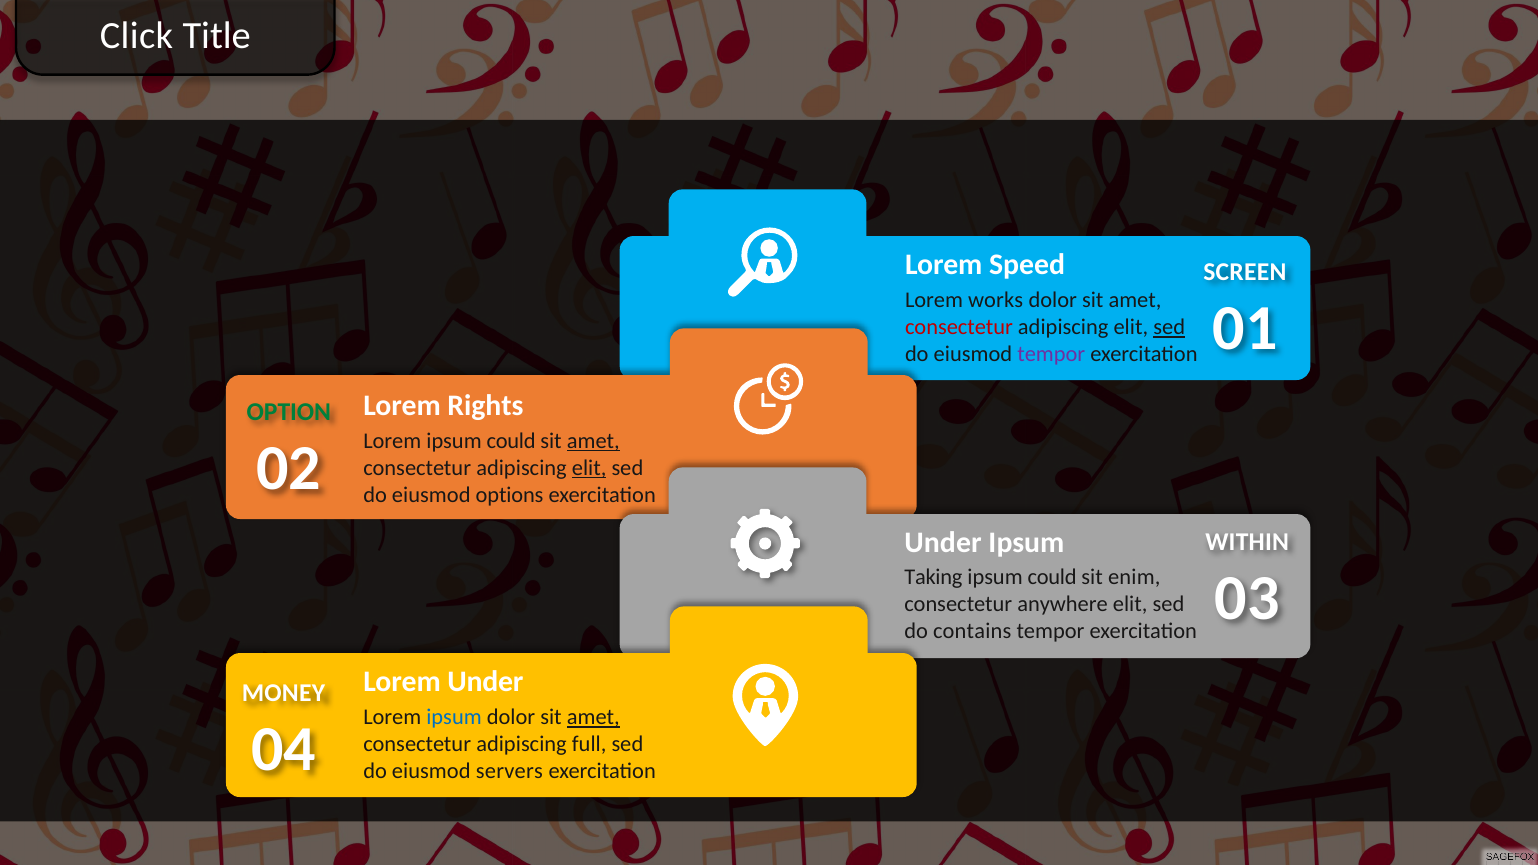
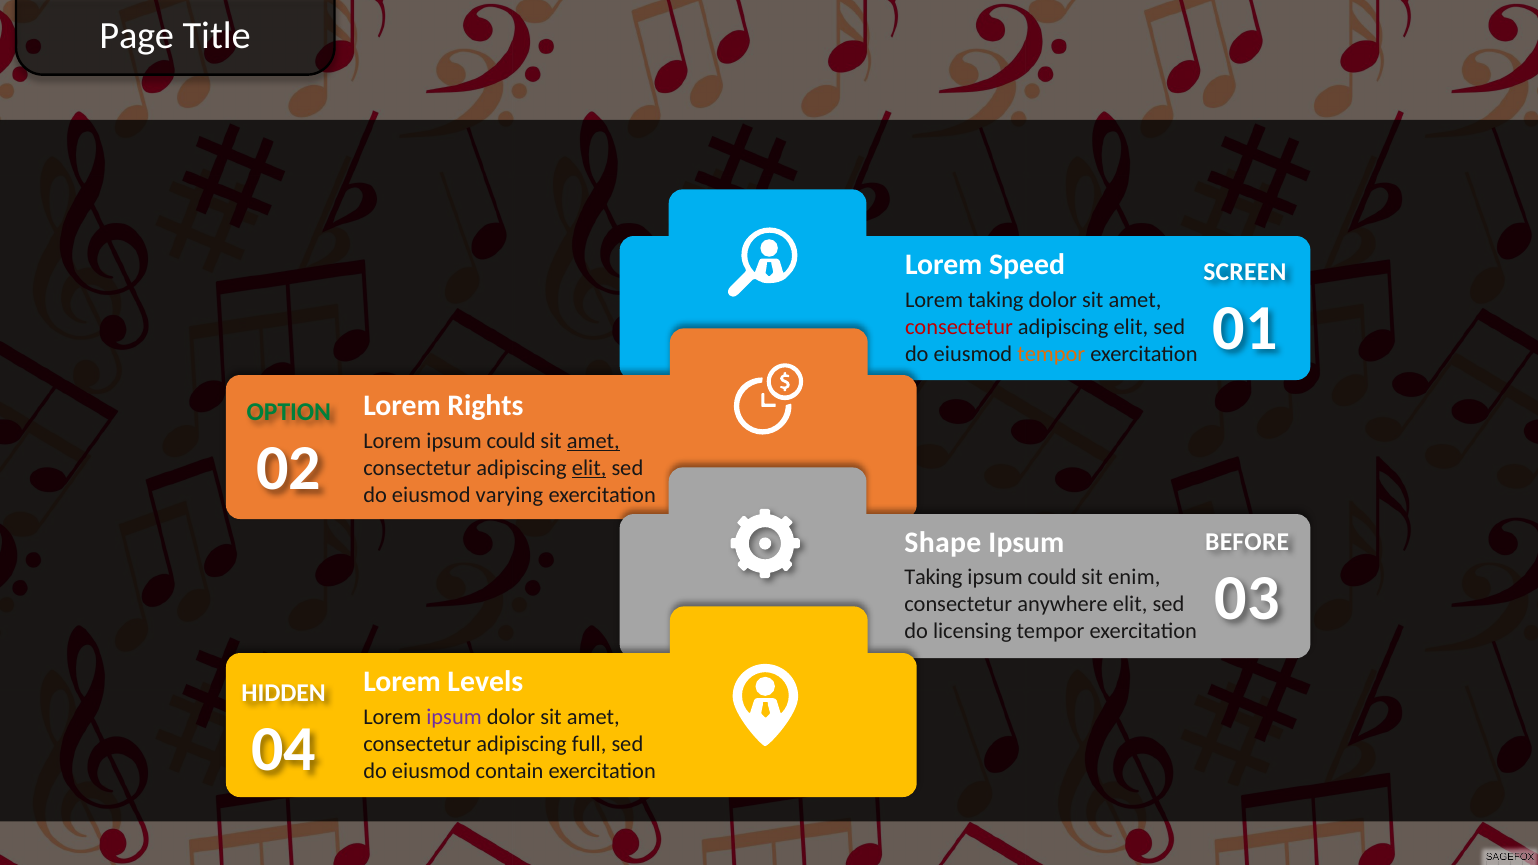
Click: Click -> Page (137, 36)
Lorem works: works -> taking (996, 300)
sed underline: present -> none (1169, 327)
tempor colour: purple -> orange (1051, 354)
options: options -> varying (509, 495)
Under: Under -> Shape (943, 542)
WITHIN: WITHIN -> BEFORE (1247, 542)
contains: contains -> licensing (972, 632)
Lorem Under: Under -> Levels (485, 682)
MONEY: MONEY -> HIDDEN (284, 693)
ipsum colour: blue -> purple (454, 717)
amet underline: present -> none (593, 717)
servers: servers -> contain (510, 771)
